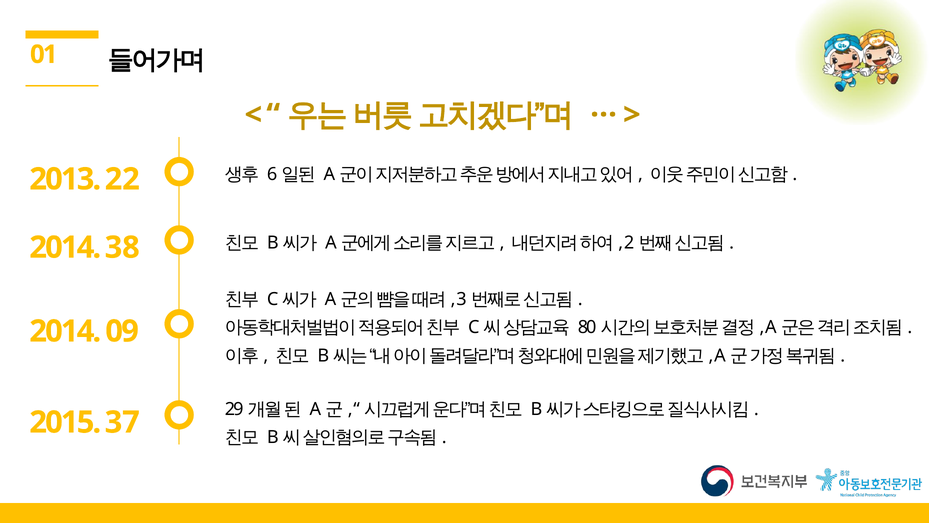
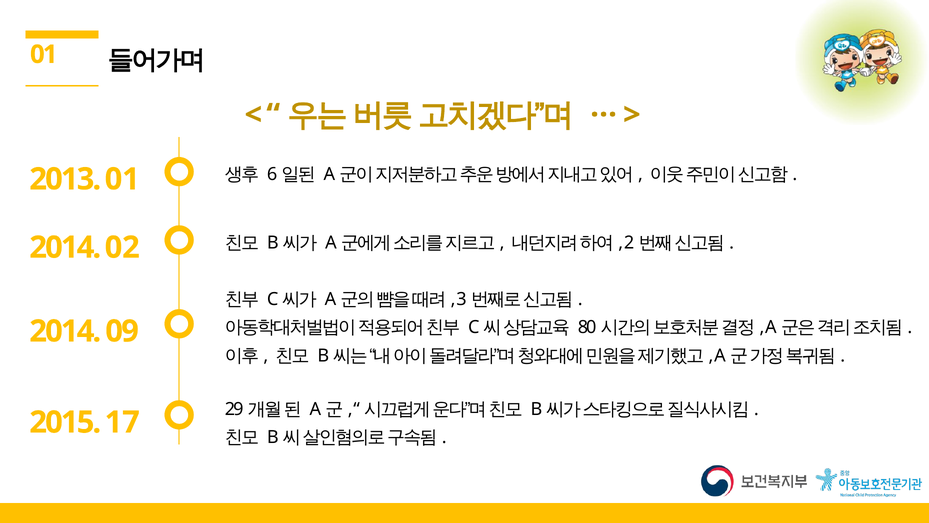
2013 22: 22 -> 01 (122, 179)
38: 38 -> 02 (122, 247)
37: 37 -> 17 (122, 422)
